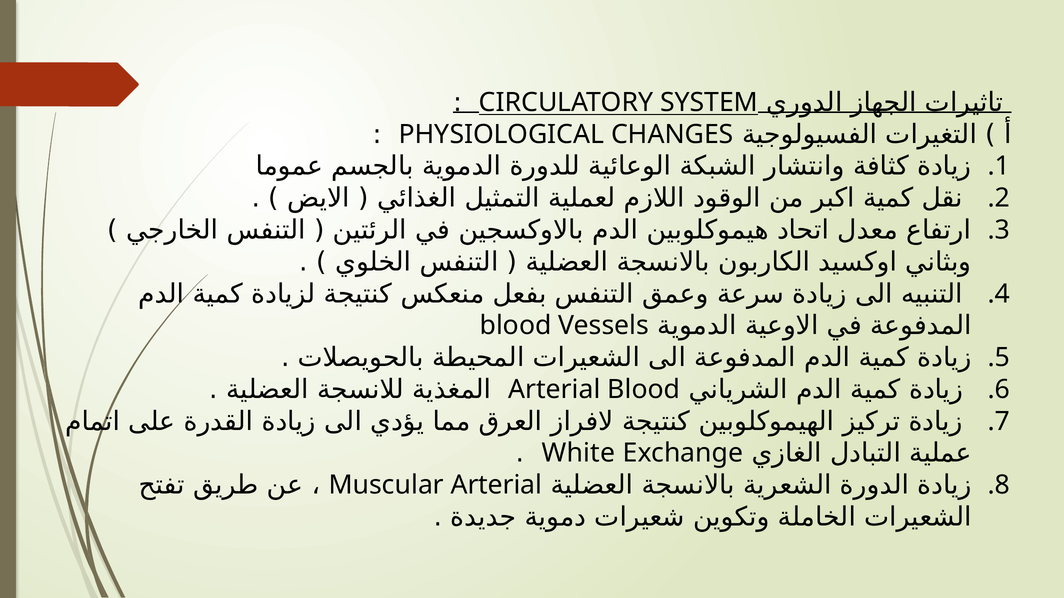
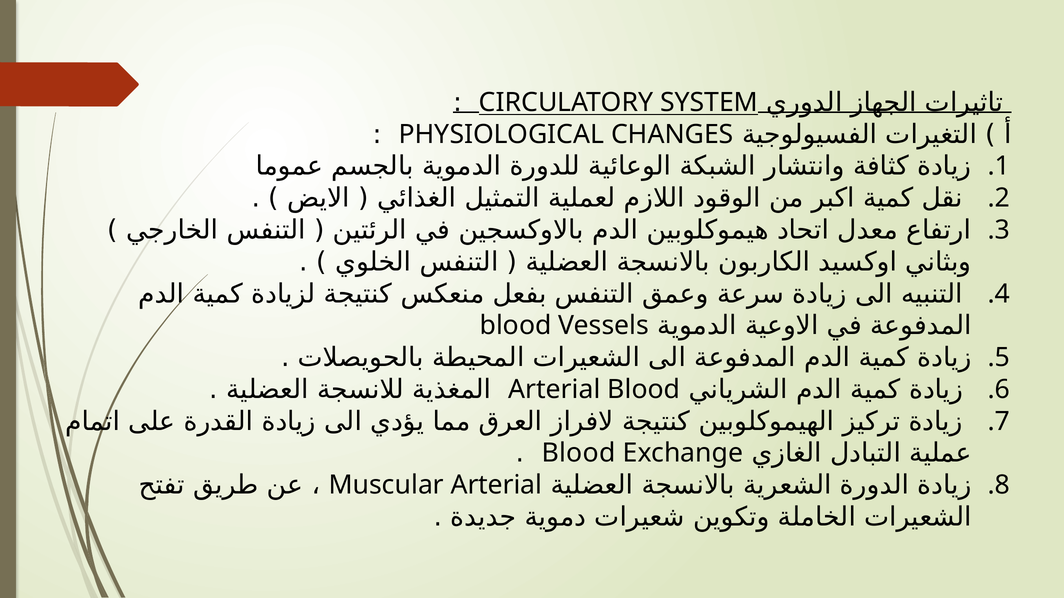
White: White -> Blood (578, 454)
